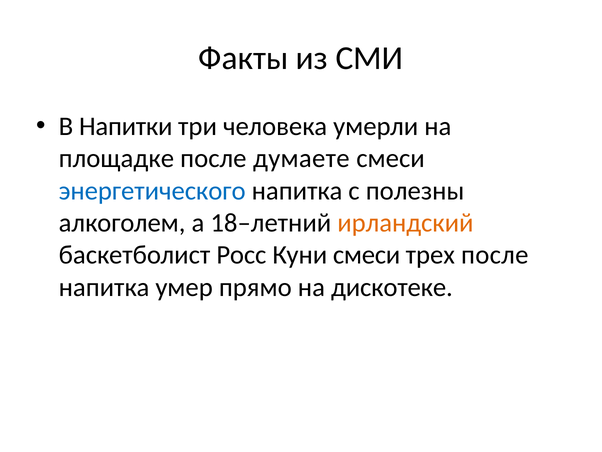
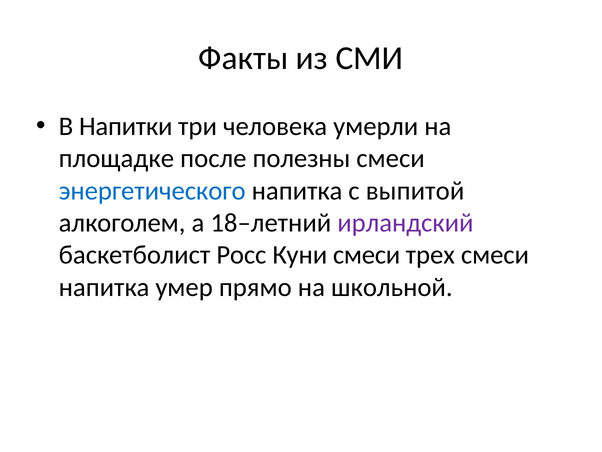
думаете: думаете -> полезны (301, 158)
полезны: полезны -> выпитой (415, 191)
ирландский colour: orange -> purple (405, 223)
трех после: после -> смеси (495, 255)
дискотеке: дискотеке -> школьной (392, 287)
